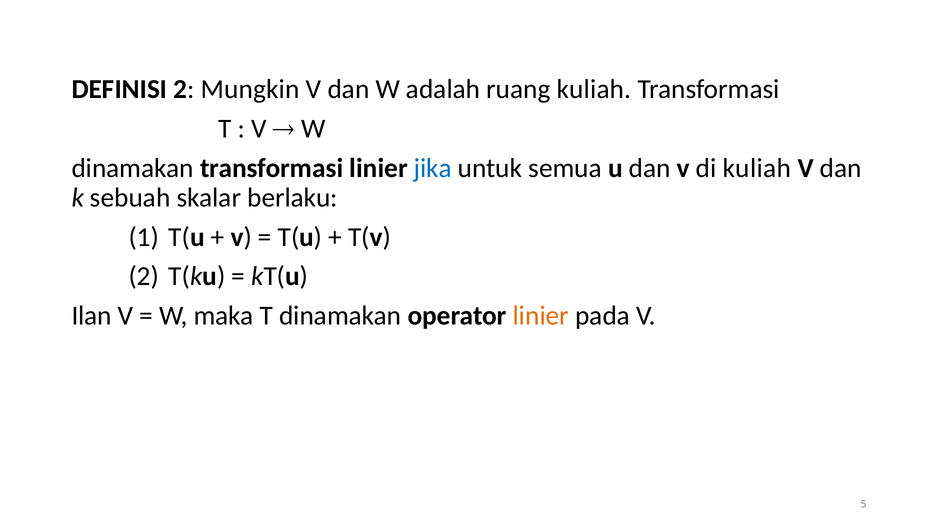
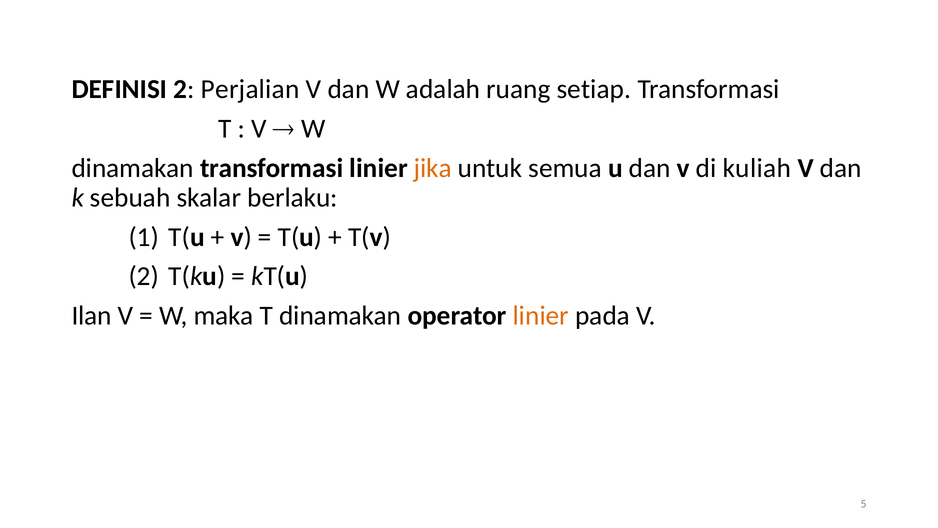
Mungkin: Mungkin -> Perjalian (250, 89)
ruang kuliah: kuliah -> setiap (594, 89)
jika colour: blue -> orange (433, 168)
